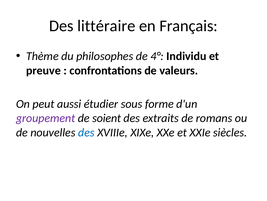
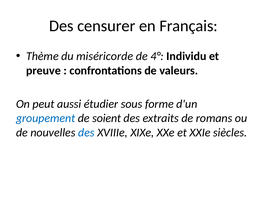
littéraire: littéraire -> censurer (106, 26)
philosophes: philosophes -> miséricorde (105, 56)
groupement colour: purple -> blue (46, 118)
